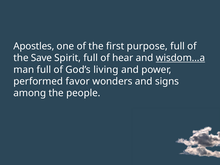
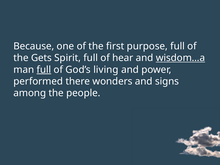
Apostles: Apostles -> Because (34, 46)
Save: Save -> Gets (41, 58)
full underline: none -> present (44, 70)
favor: favor -> there (78, 81)
